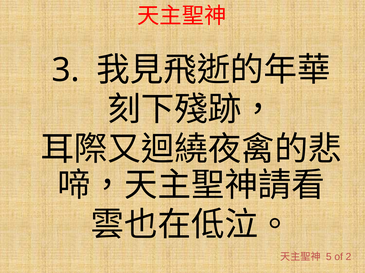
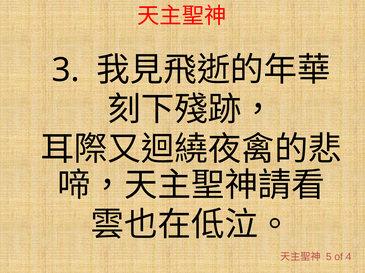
2: 2 -> 4 (348, 258)
